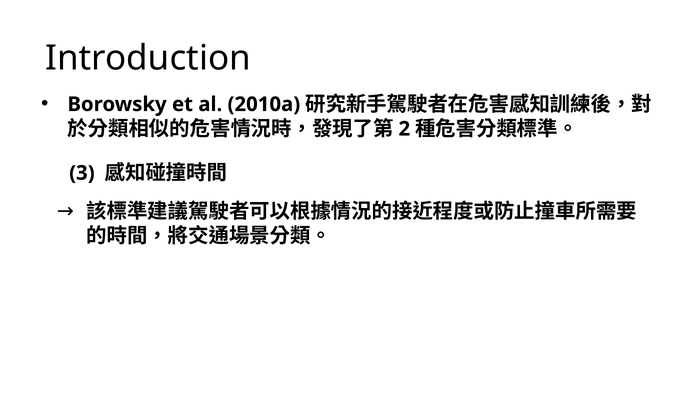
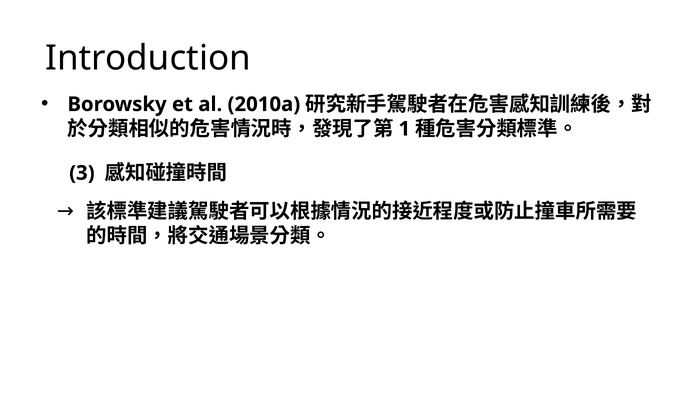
2: 2 -> 1 (404, 129)
